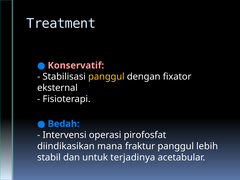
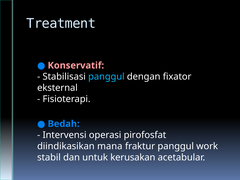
panggul colour: yellow -> light blue (106, 77)
lebih: lebih -> work (207, 146)
terjadinya: terjadinya -> kerusakan (133, 157)
